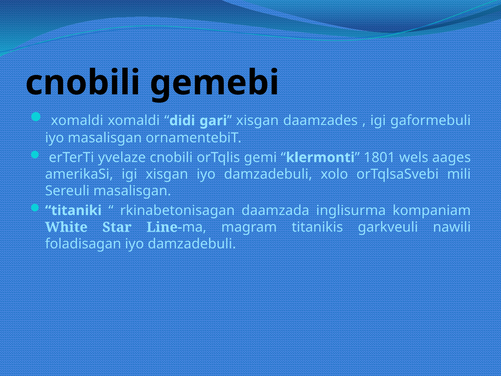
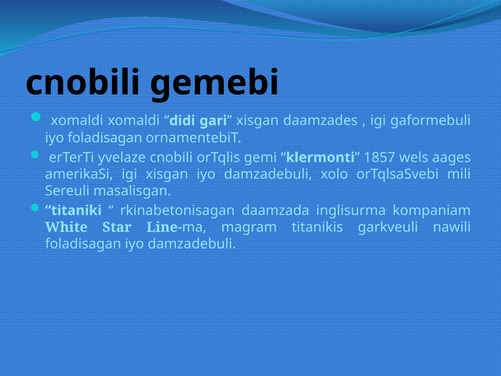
iyo masalisgan: masalisgan -> foladisagan (105, 138)
1801: 1801 -> 1857 (379, 157)
